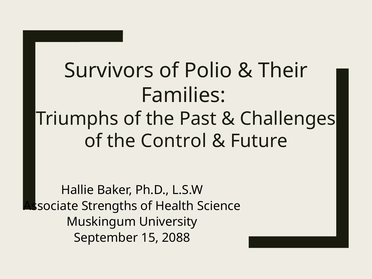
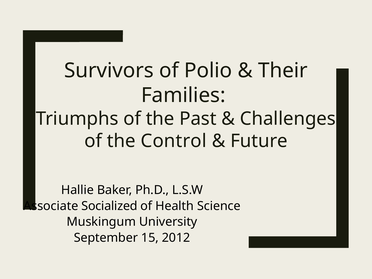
Strengths: Strengths -> Socialized (109, 206)
2088: 2088 -> 2012 (176, 238)
